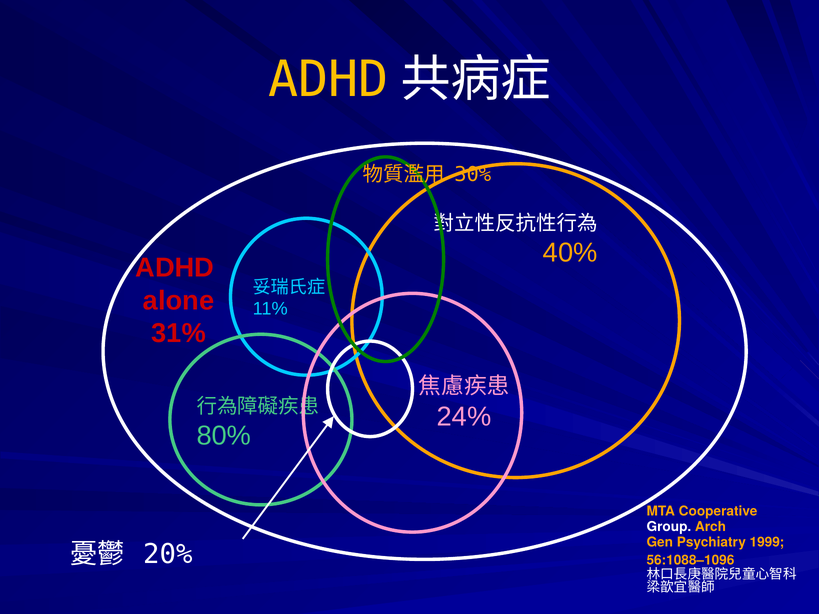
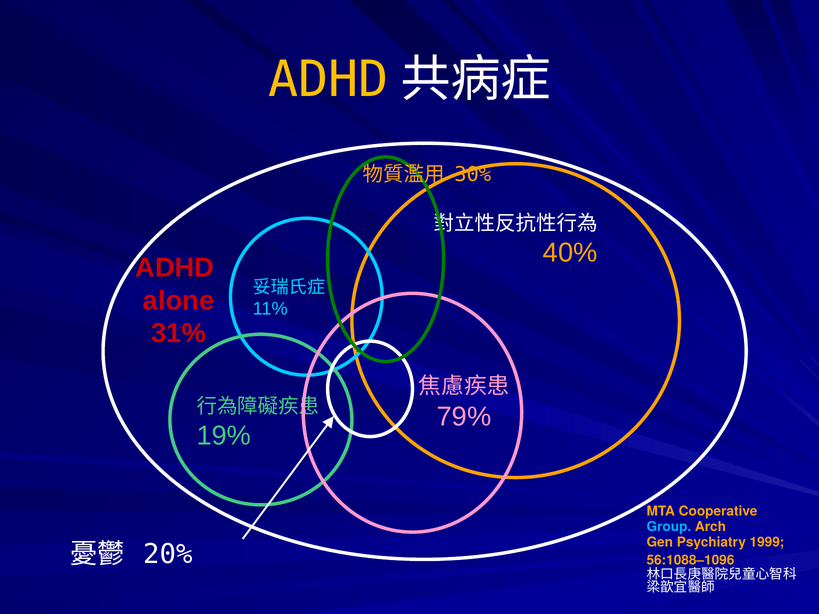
24%: 24% -> 79% (464, 417)
80%: 80% -> 19% (224, 436)
Group colour: white -> light blue (669, 527)
